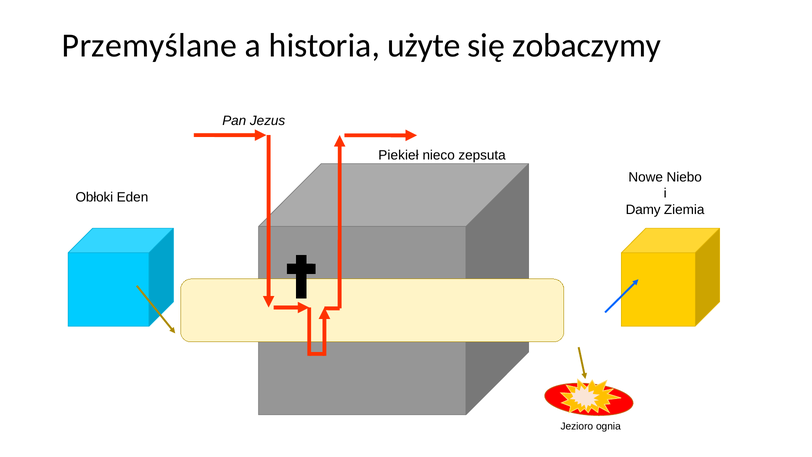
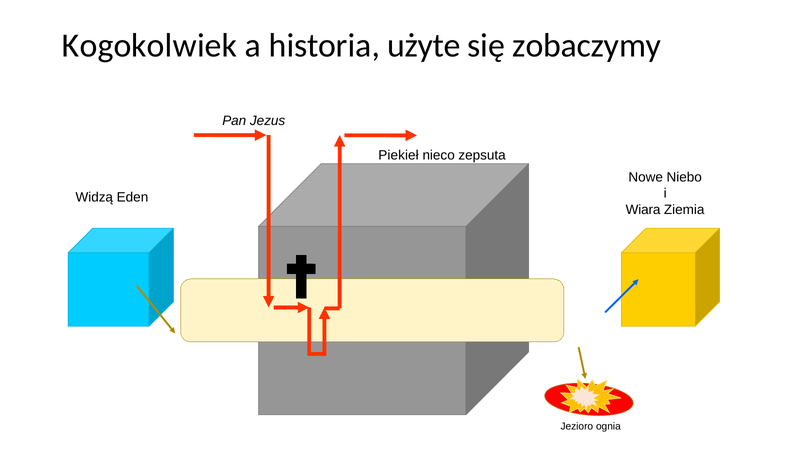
Przemyślane: Przemyślane -> Kogokolwiek (150, 45)
Obłoki: Obłoki -> Widzą (94, 197)
Damy: Damy -> Wiara (643, 210)
